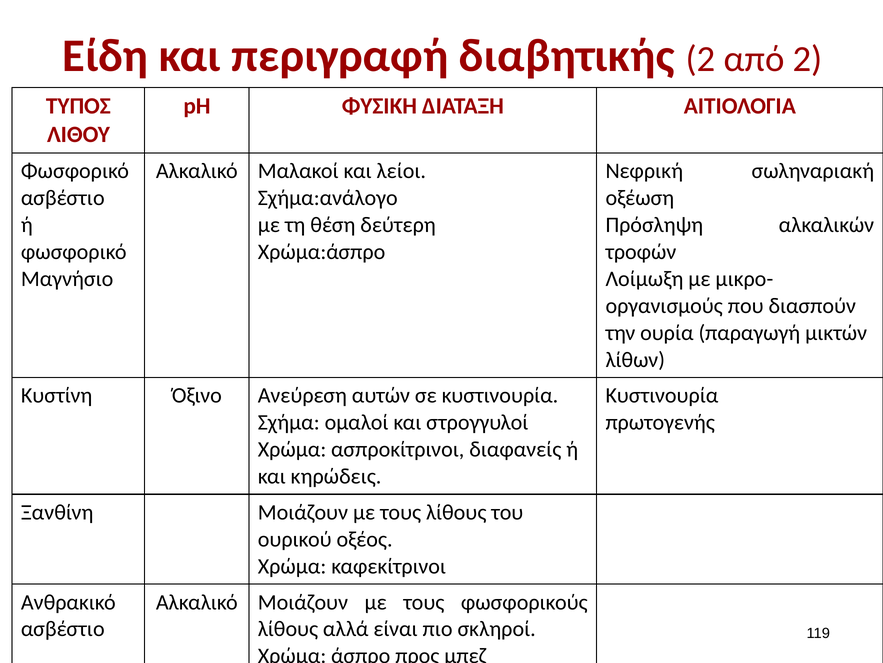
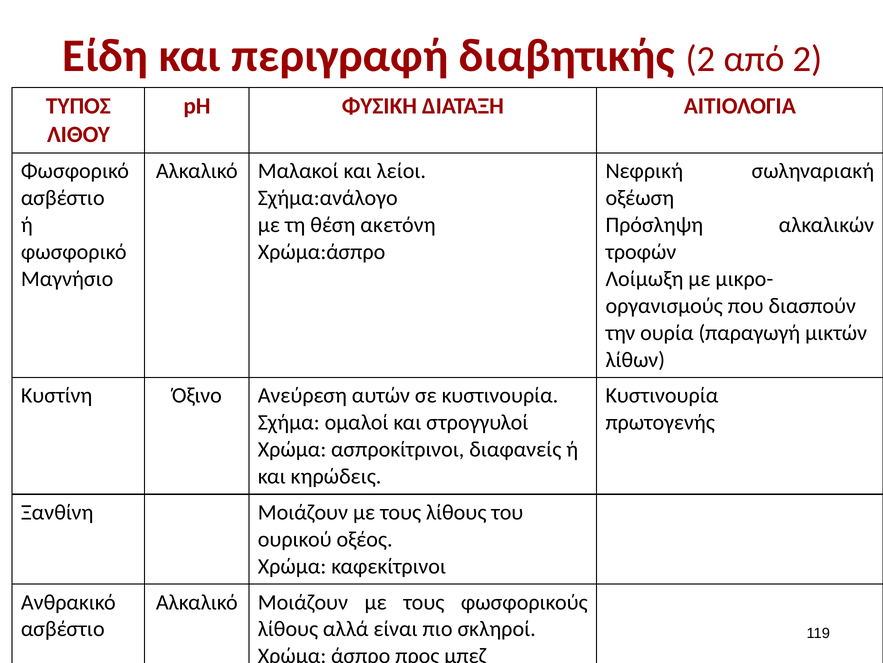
δεύτερη: δεύτερη -> ακετόνη (398, 225)
